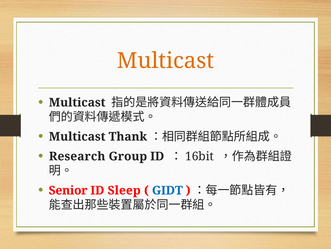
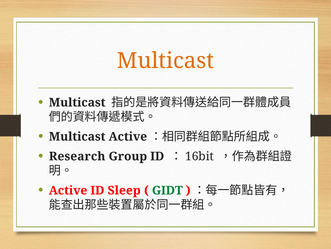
Multicast Thank: Thank -> Active (128, 136)
Senior: Senior -> Active (68, 190)
GIDT colour: blue -> green (167, 190)
